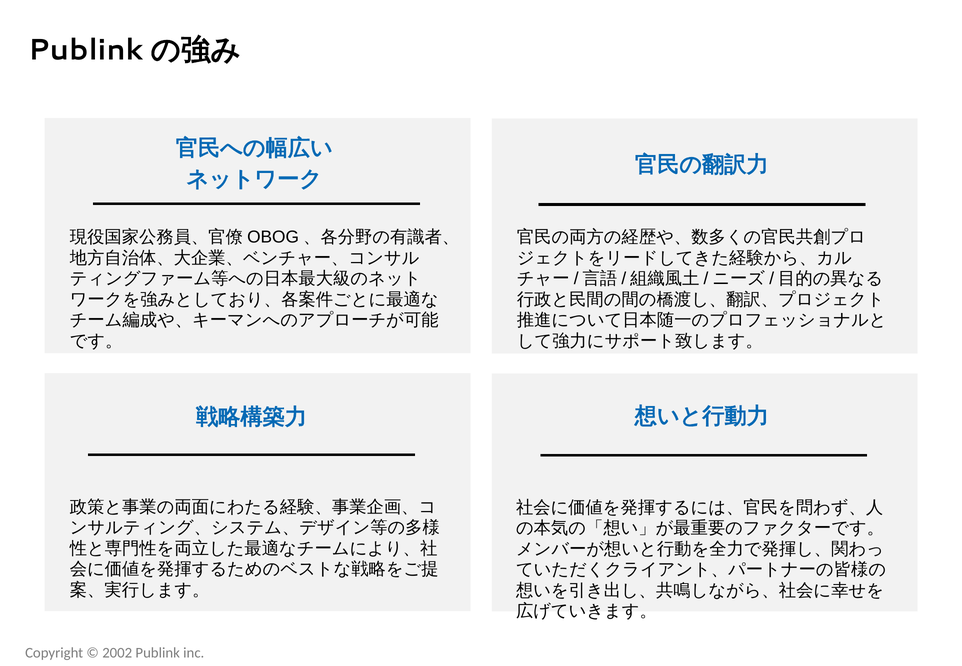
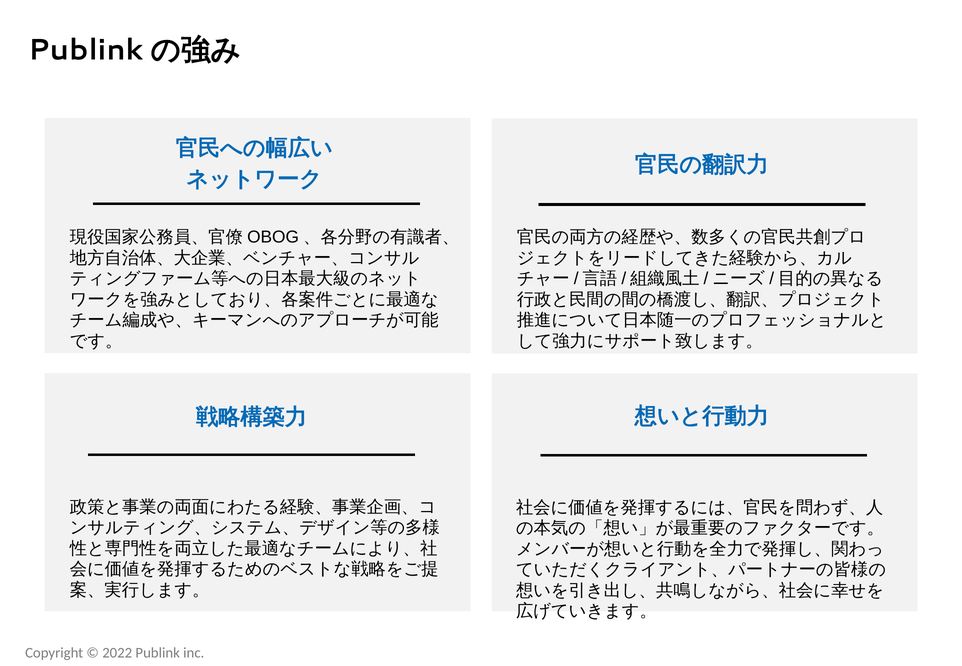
2002: 2002 -> 2022 (117, 653)
